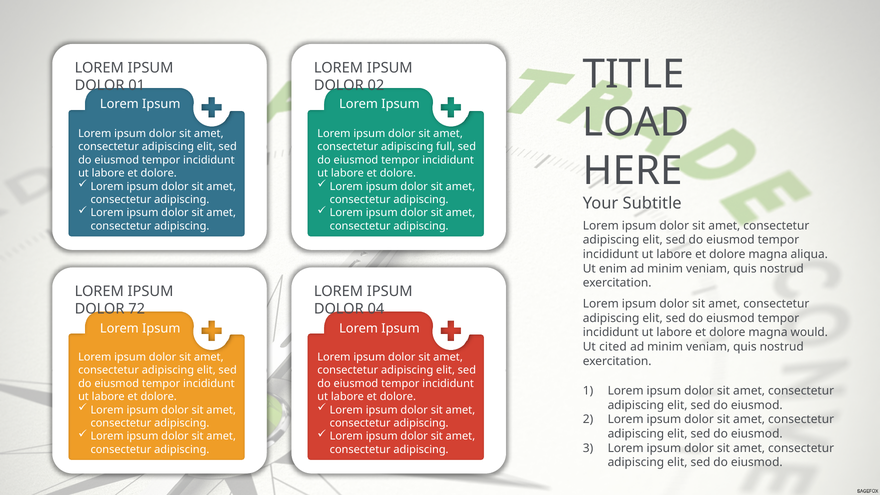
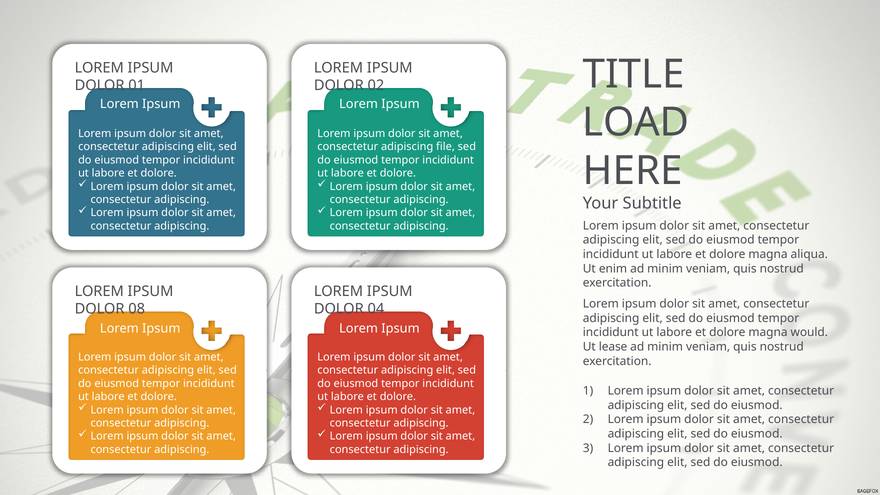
full: full -> file (446, 147)
72: 72 -> 08 (137, 309)
cited: cited -> lease (613, 347)
